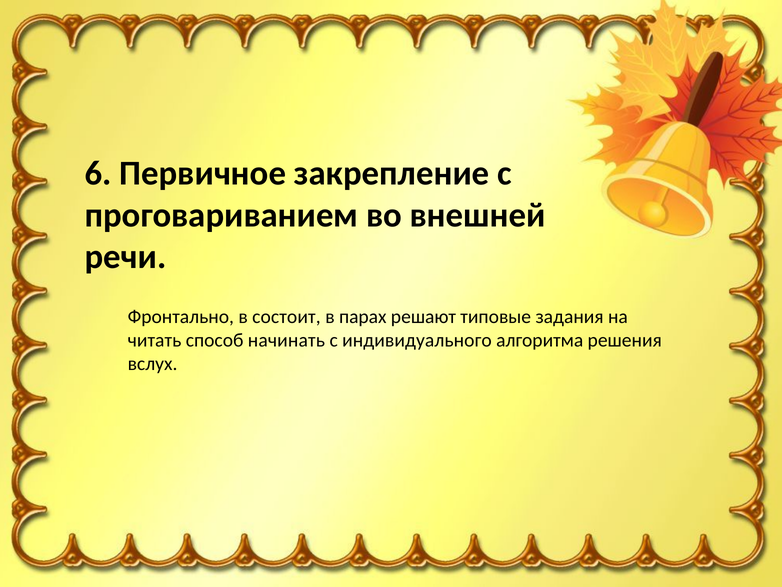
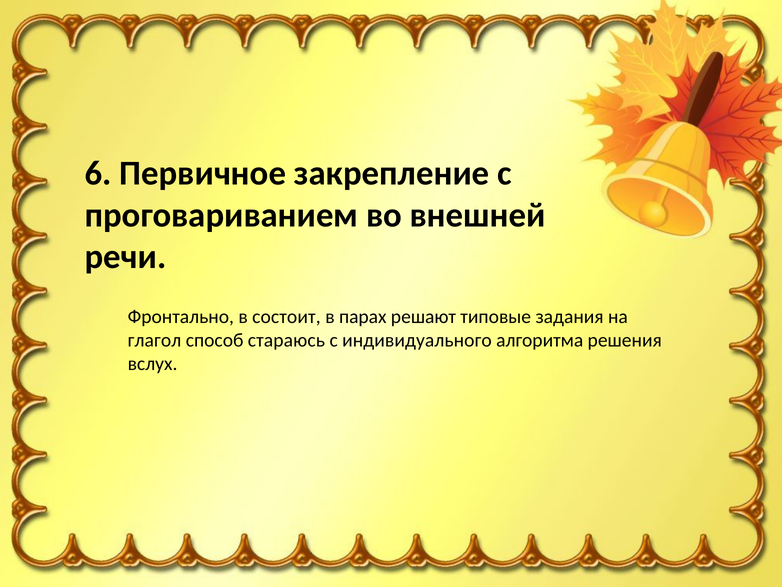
читать: читать -> глагол (154, 340)
начинать: начинать -> стараюсь (286, 340)
